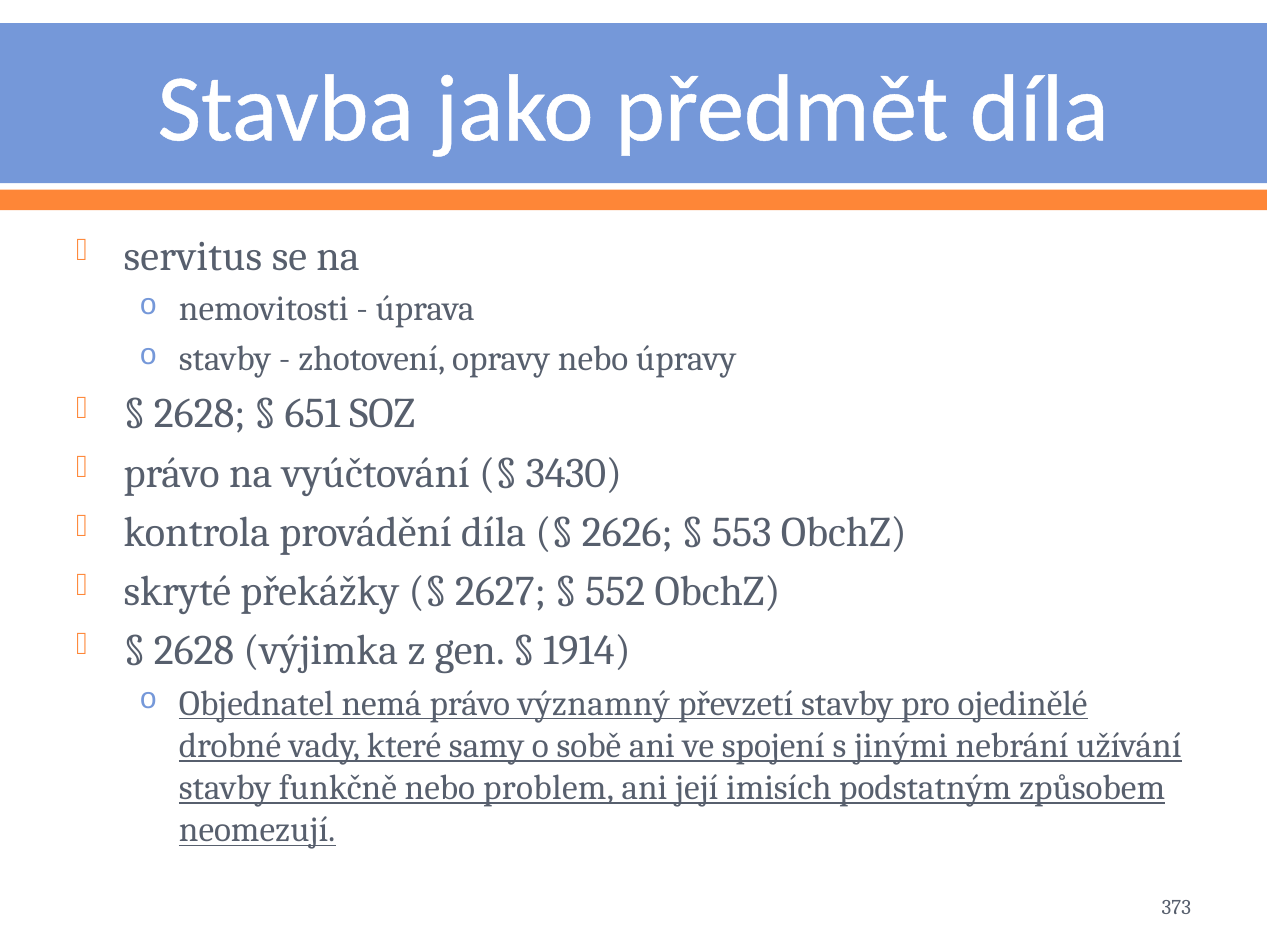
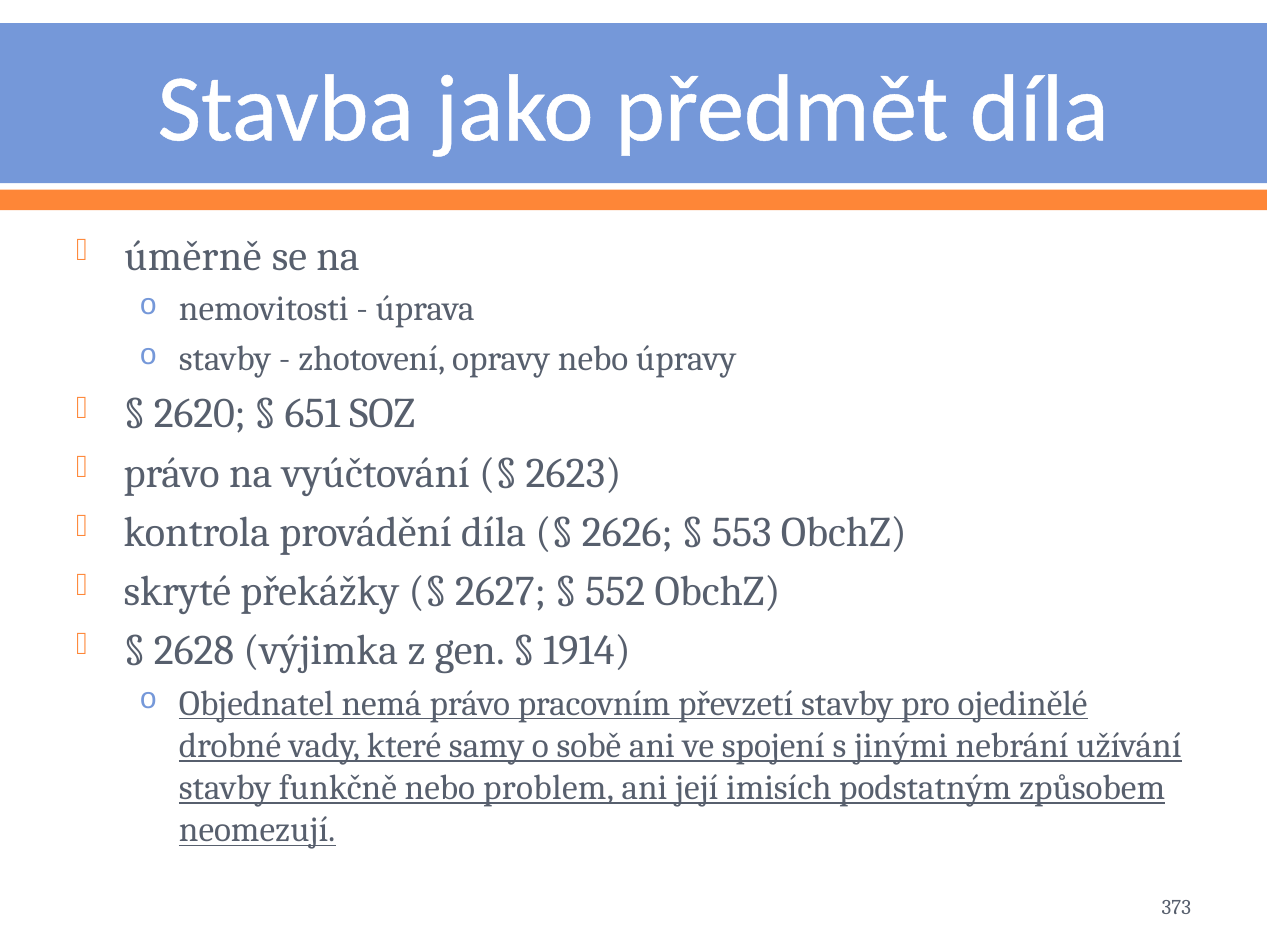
servitus: servitus -> úměrně (193, 256)
2628: 2628 -> 2620 (200, 414)
3430: 3430 -> 2623 (574, 473)
významný: významný -> pracovním (594, 704)
